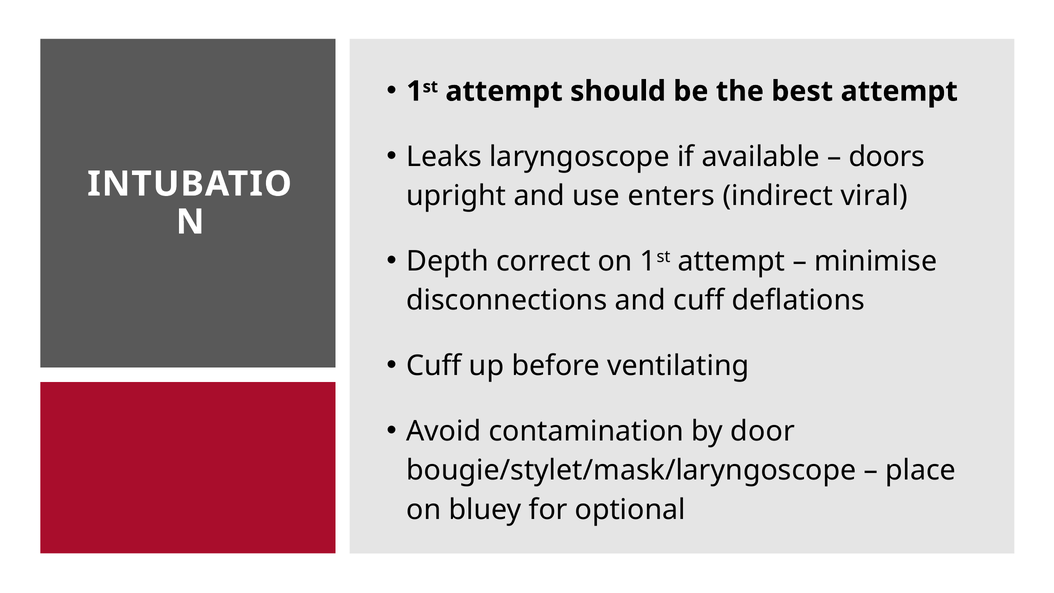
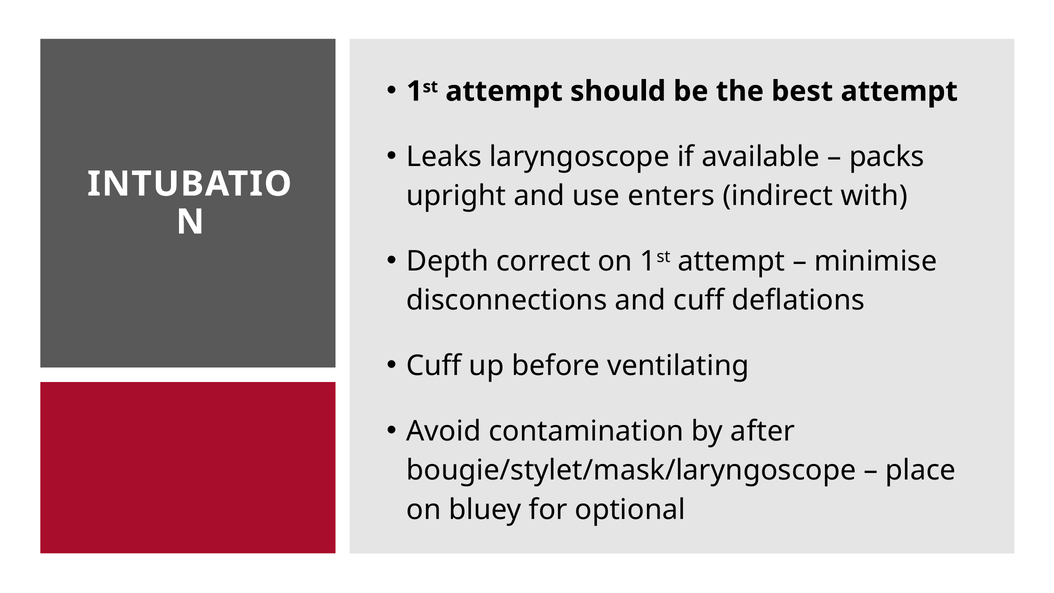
doors: doors -> packs (887, 157)
viral: viral -> with (874, 196)
door: door -> after (763, 431)
